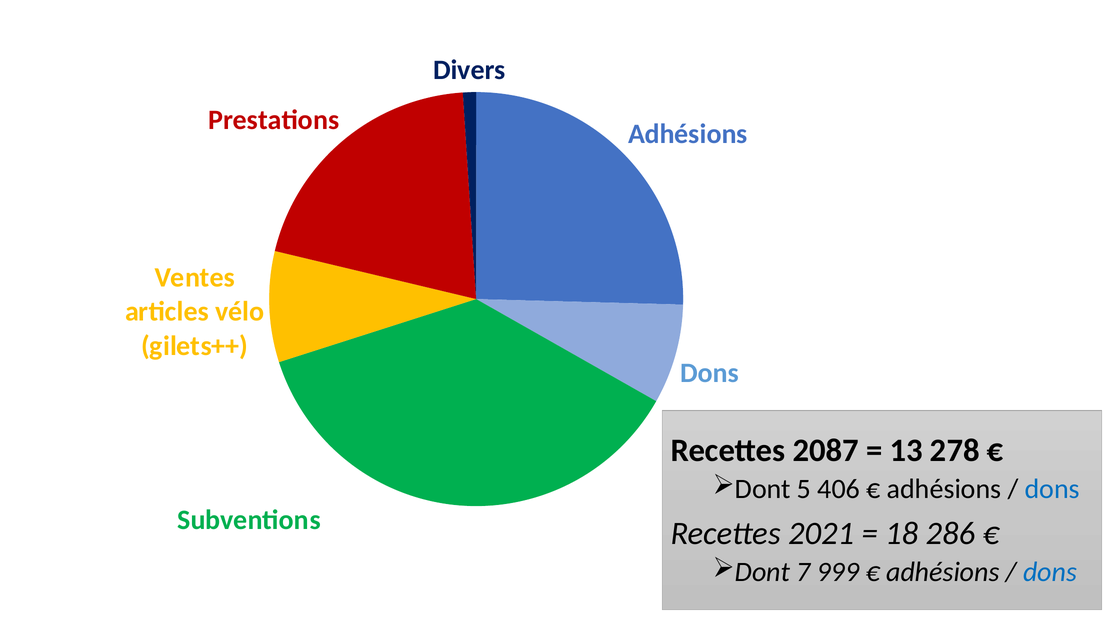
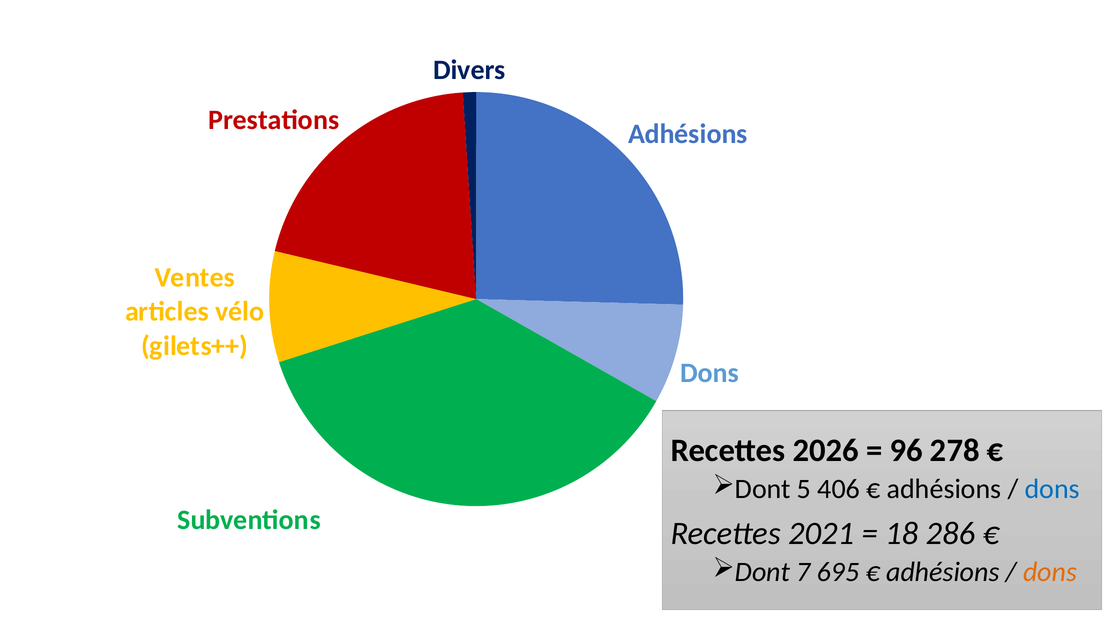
2087: 2087 -> 2026 (826, 450)
13: 13 -> 96 (906, 450)
999: 999 -> 695 (838, 572)
dons colour: blue -> orange (1050, 572)
